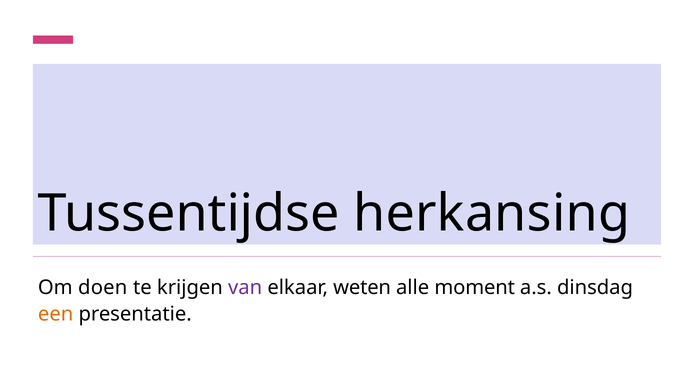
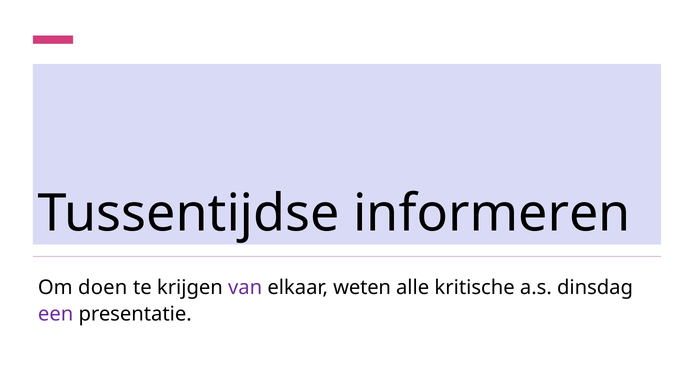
herkansing: herkansing -> informeren (492, 214)
moment: moment -> kritische (475, 288)
een colour: orange -> purple (56, 314)
